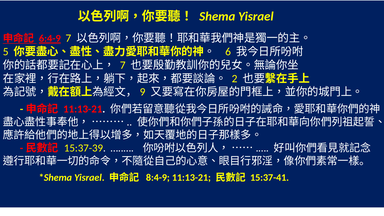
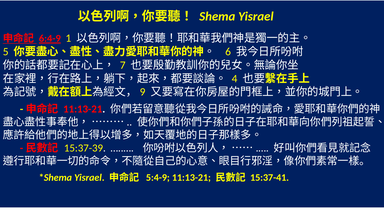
6:4-9 7: 7 -> 1 (68, 38)
2: 2 -> 4 (235, 79)
8:4-9: 8:4-9 -> 5:4-9 (158, 178)
